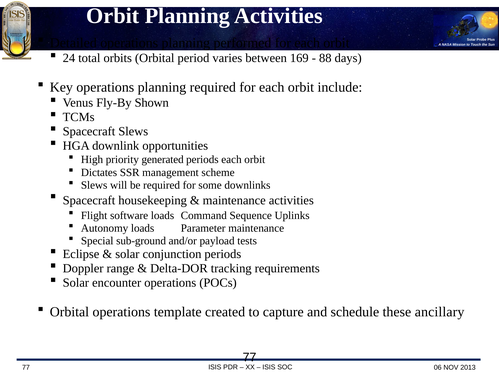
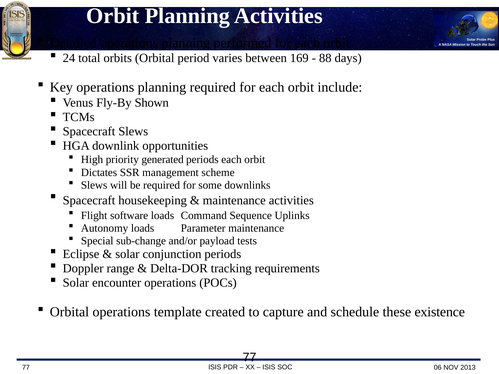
sub-ground: sub-ground -> sub-change (141, 241)
ancillary: ancillary -> existence (440, 312)
